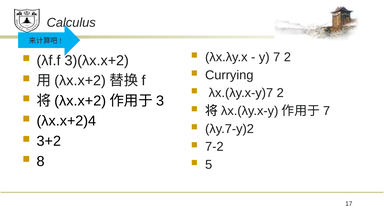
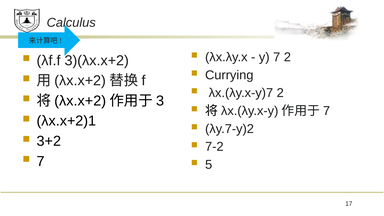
λx.x+2)4: λx.x+2)4 -> λx.x+2)1 (66, 121)
8: 8 -> 7 (41, 161)
